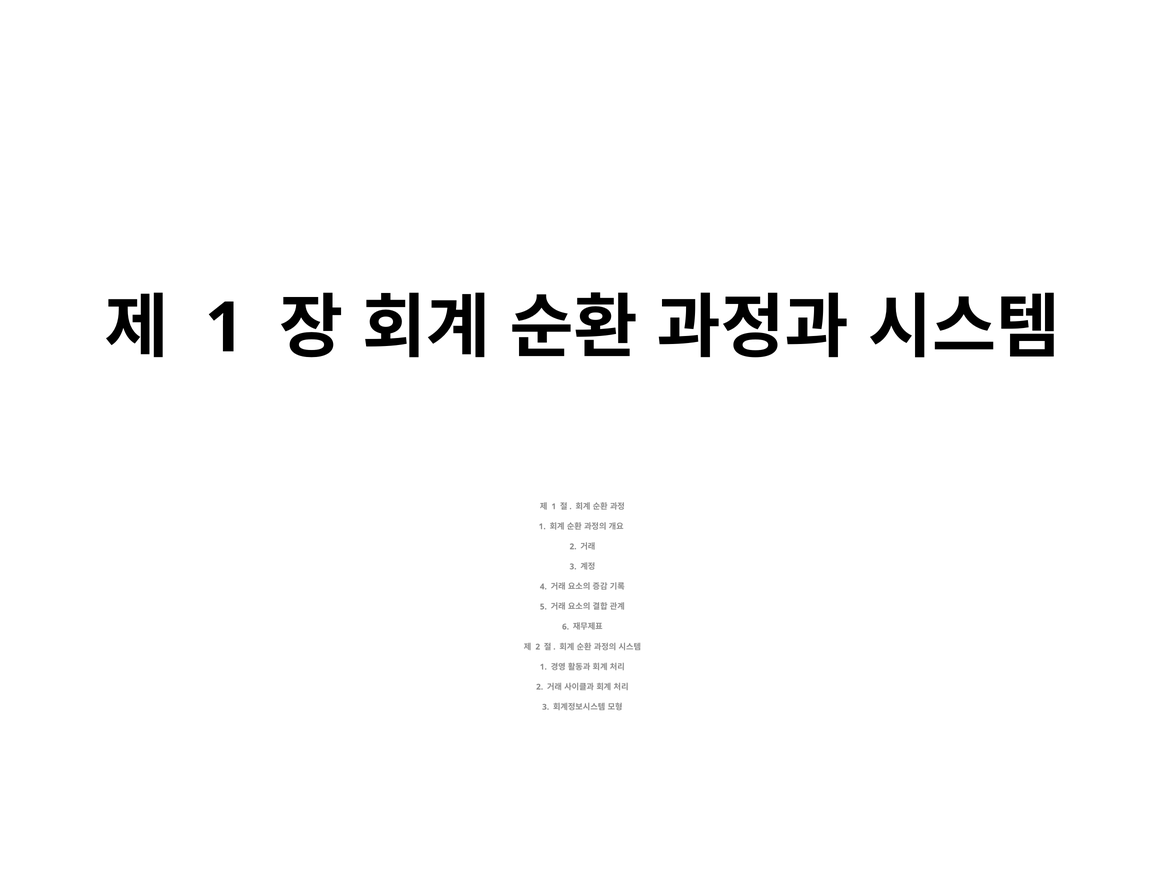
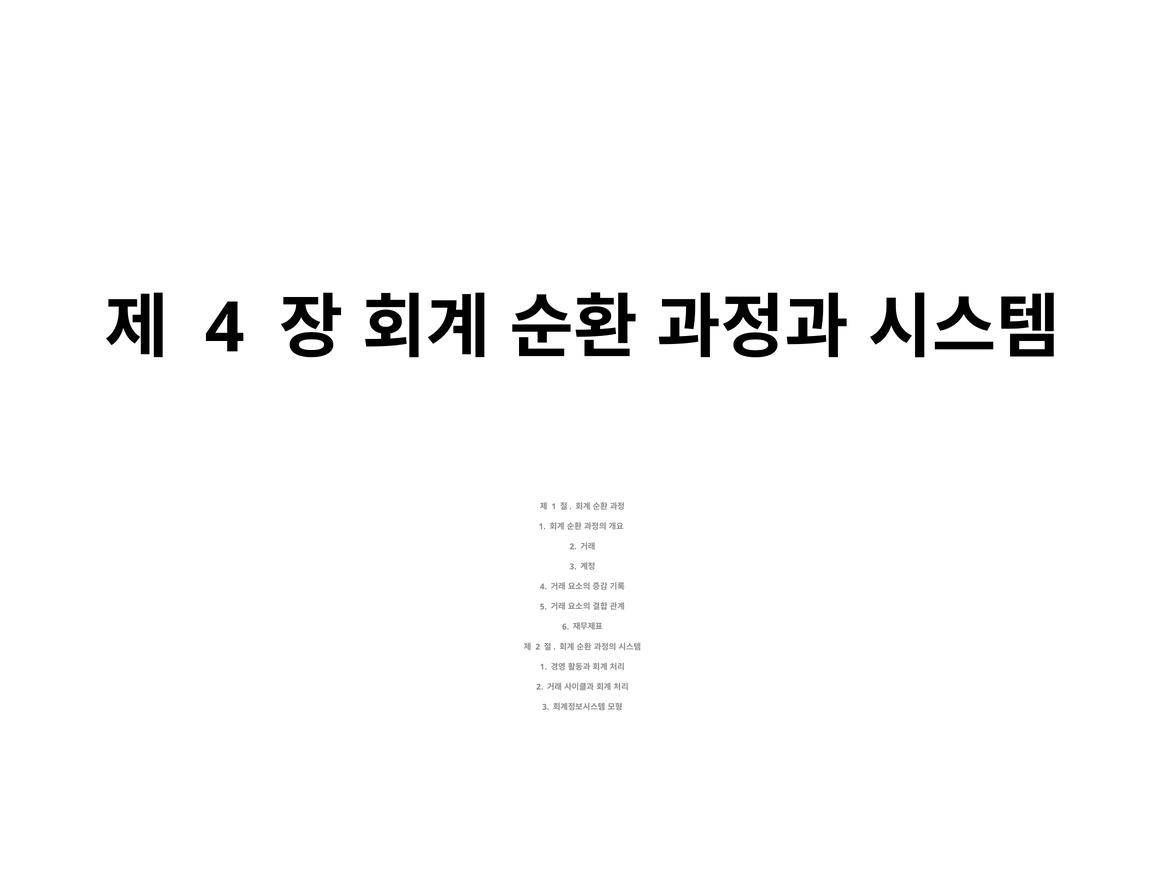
1: 1 -> 4 (225, 328)
